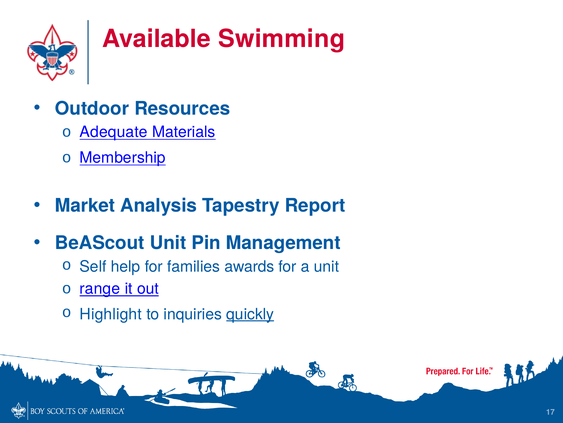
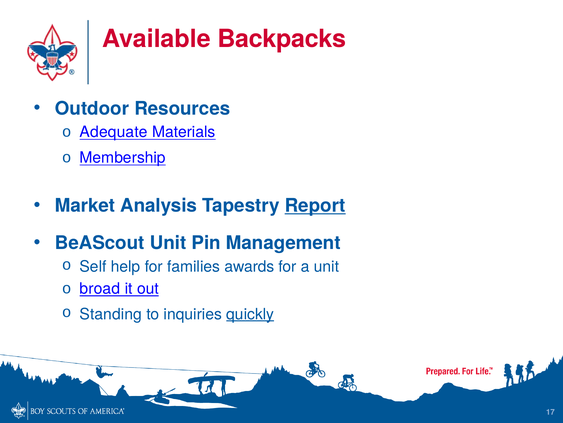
Swimming: Swimming -> Backpacks (282, 39)
Report underline: none -> present (315, 205)
range: range -> broad (100, 288)
Highlight: Highlight -> Standing (111, 314)
